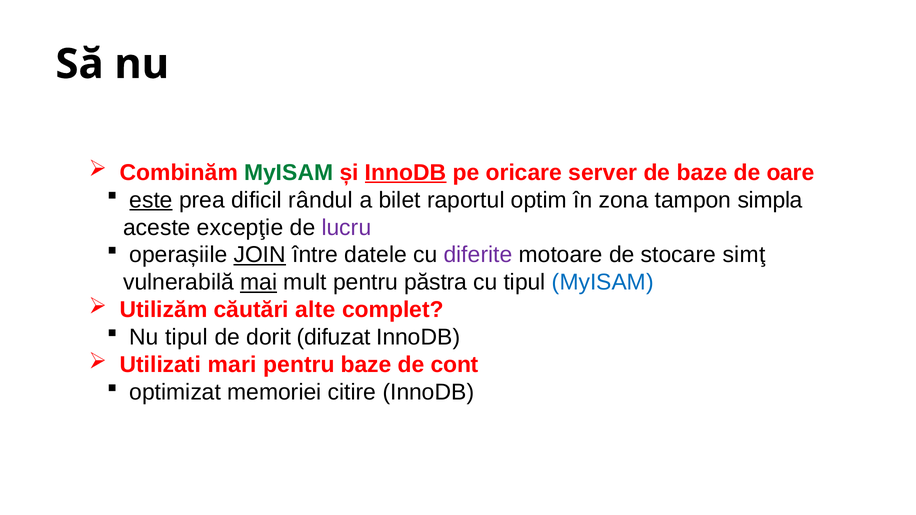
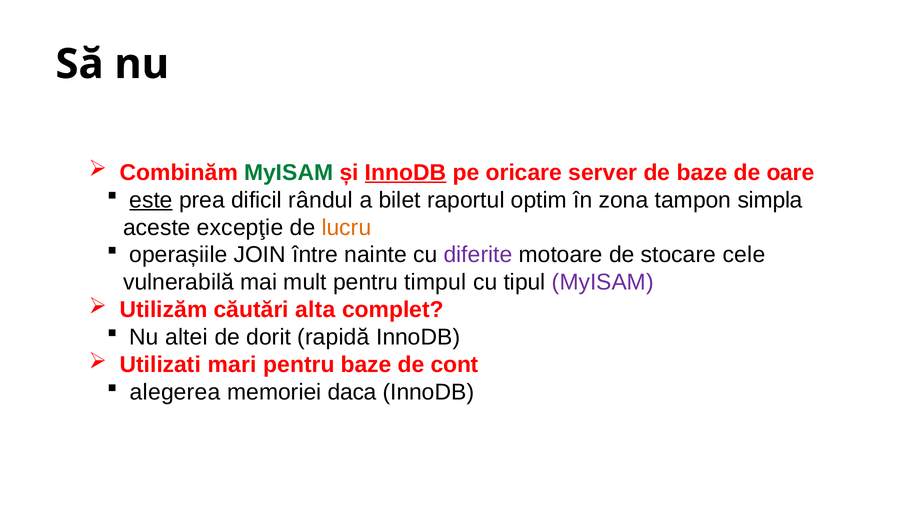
lucru colour: purple -> orange (346, 228)
JOIN underline: present -> none (260, 255)
datele: datele -> nainte (376, 255)
simţ: simţ -> cele (744, 255)
mai underline: present -> none (259, 283)
păstra: păstra -> timpul (435, 283)
MyISAM colour: blue -> purple (603, 283)
alte: alte -> alta (315, 310)
Nu tipul: tipul -> altei (187, 337)
difuzat: difuzat -> rapidă (333, 337)
optimizat: optimizat -> alegerea (175, 392)
citire: citire -> daca (352, 392)
